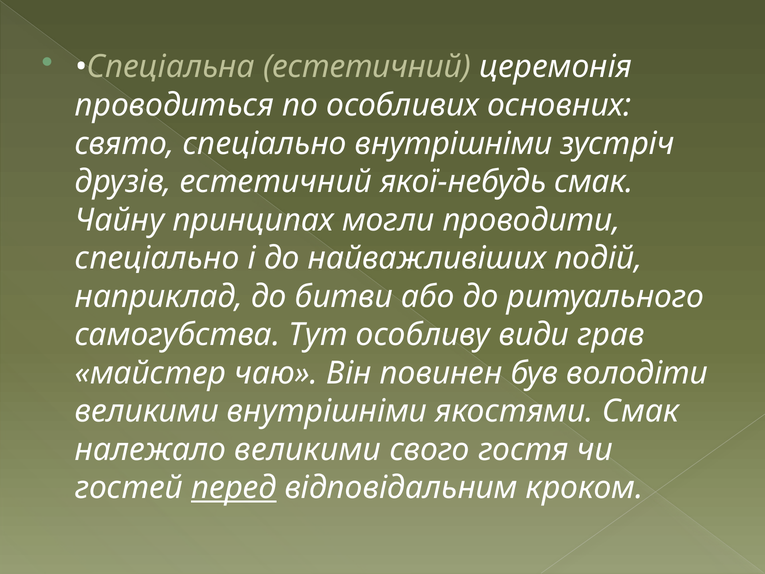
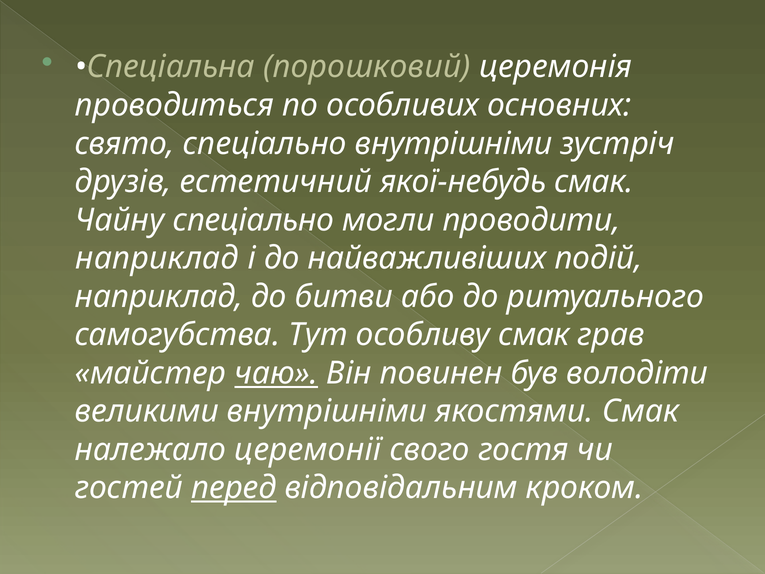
Спеціальна естетичний: естетичний -> порошковий (367, 67)
Чайну принципах: принципах -> спеціально (254, 220)
спеціально: спеціально -> наприклад (157, 258)
особливу види: види -> смак (534, 335)
чаю underline: none -> present (276, 373)
належало великими: великими -> церемонії (308, 449)
